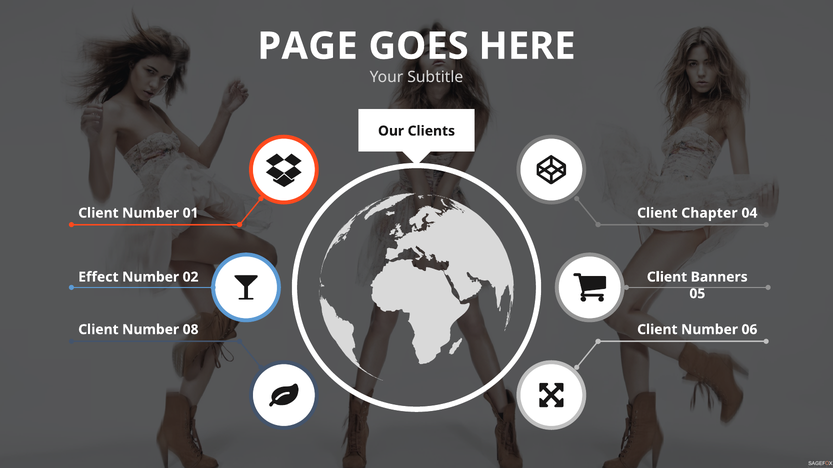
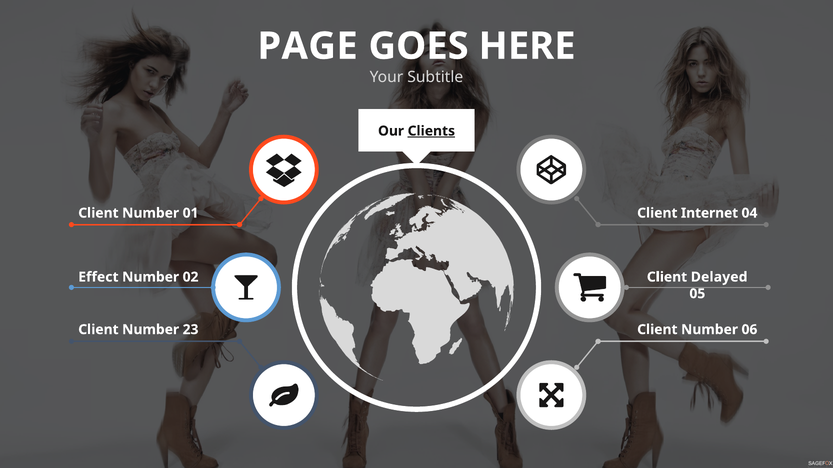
Clients underline: none -> present (431, 131)
Chapter: Chapter -> Internet (710, 213)
Banners: Banners -> Delayed (719, 277)
08: 08 -> 23 (191, 330)
